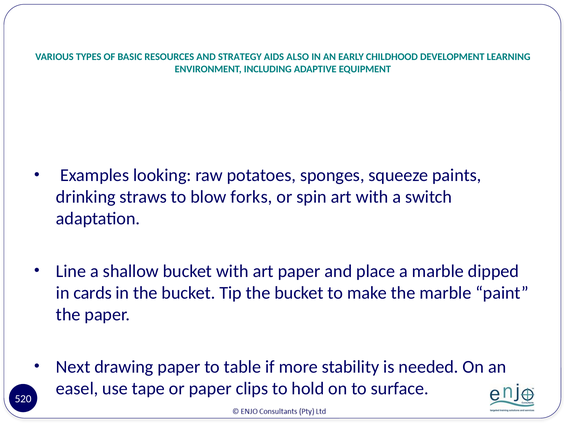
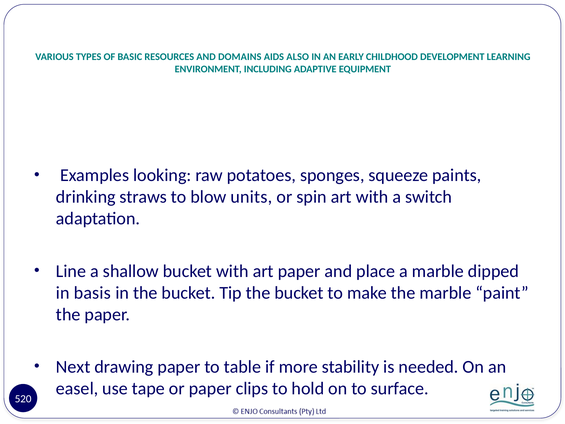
STRATEGY: STRATEGY -> DOMAINS (240, 57)
forks: forks -> units (251, 197)
cards: cards -> basis (92, 293)
